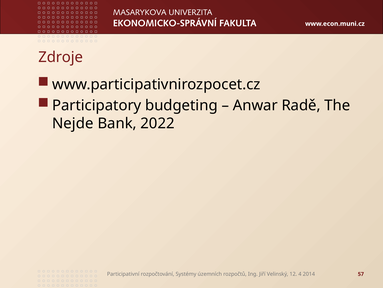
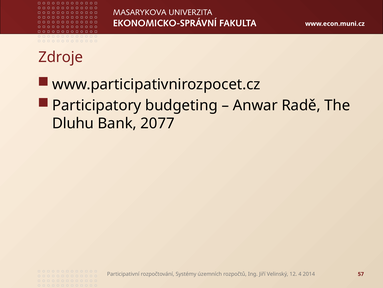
Nejde: Nejde -> Dluhu (73, 123)
2022: 2022 -> 2077 (158, 123)
